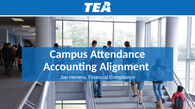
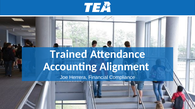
Campus: Campus -> Trained (69, 54)
